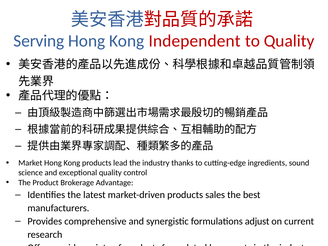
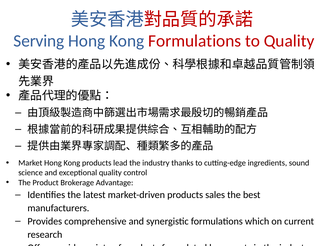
Kong Independent: Independent -> Formulations (195, 41)
adjust: adjust -> which (257, 221)
